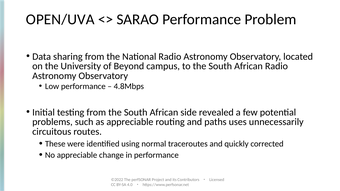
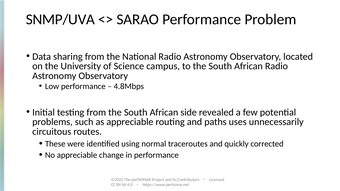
OPEN/UVA: OPEN/UVA -> SNMP/UVA (60, 20)
Beyond: Beyond -> Science (129, 66)
